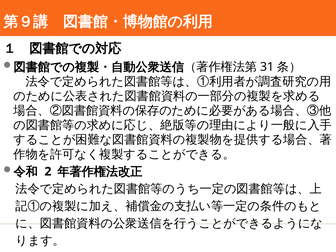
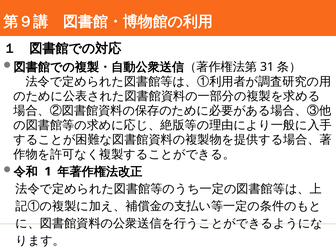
2: 2 -> 1 (48, 172)
